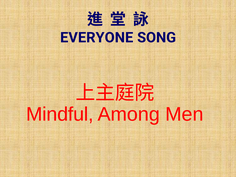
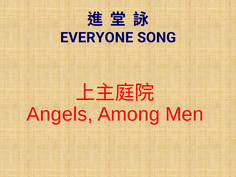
Mindful: Mindful -> Angels (60, 114)
